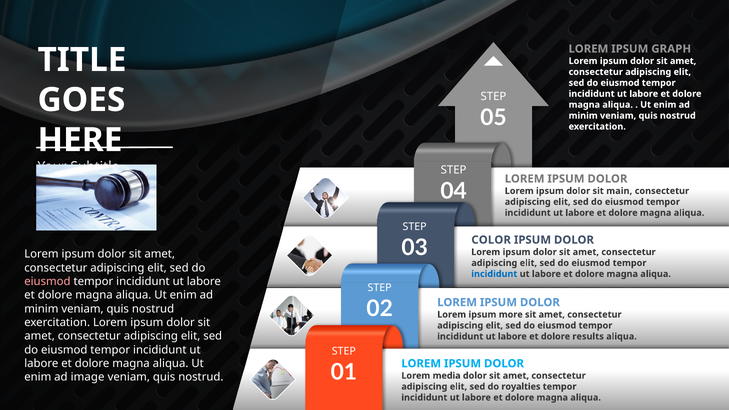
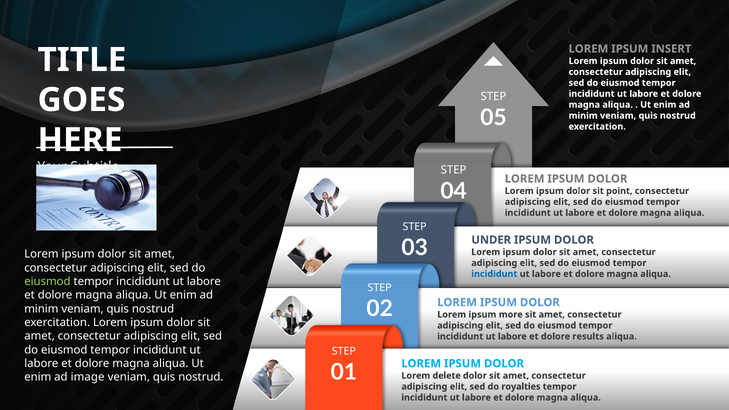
GRAPH: GRAPH -> INSERT (671, 49)
main: main -> point (619, 191)
COLOR: COLOR -> UNDER (491, 240)
eiusmod colour: pink -> light green (47, 282)
media: media -> delete (447, 376)
